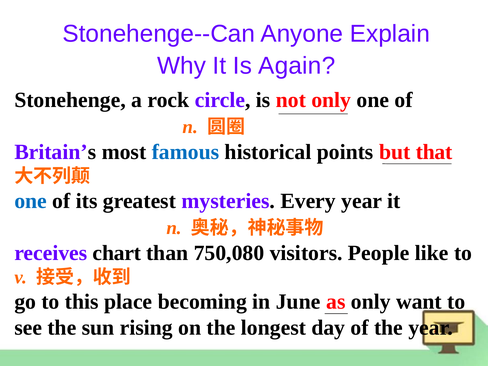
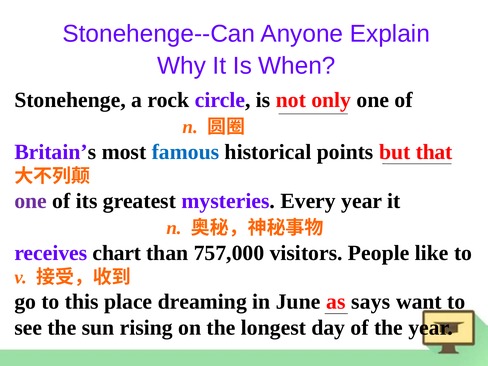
Again: Again -> When (297, 66)
one colour: blue -> purple (31, 201)
750,080: 750,080 -> 757,000 (229, 253)
becoming: becoming -> dreaming (202, 302)
as only: only -> says (371, 302)
